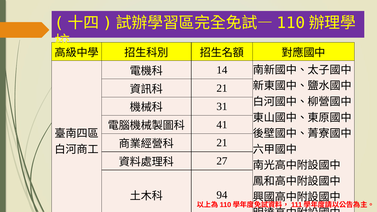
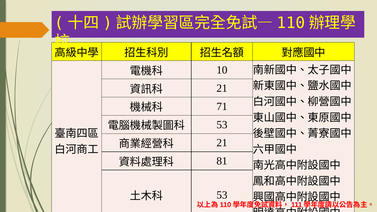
14: 14 -> 10 (222, 70)
31: 31 -> 71 (222, 106)
41: 41 -> 53 (222, 125)
27: 27 -> 81 (222, 161)
94: 94 -> 53 (222, 195)
